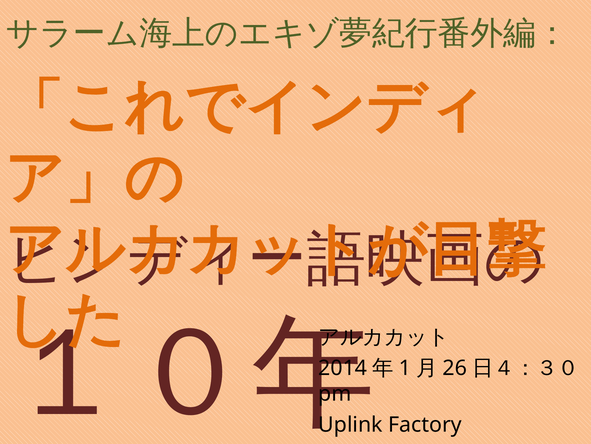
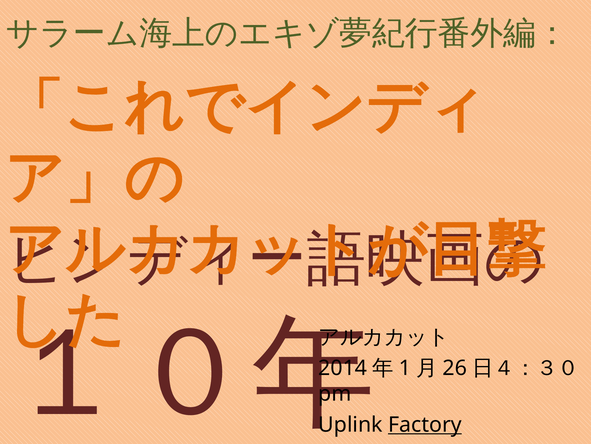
Factory underline: none -> present (425, 424)
